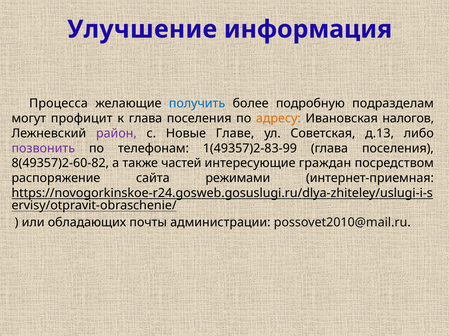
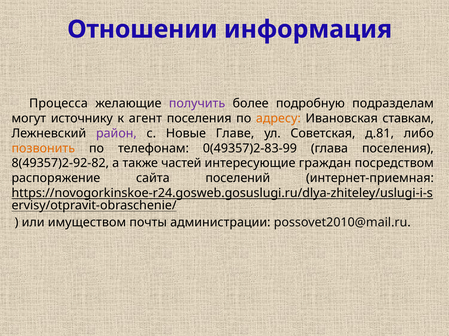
Улучшение: Улучшение -> Отношении (142, 29)
получить colour: blue -> purple (197, 104)
профицит: профицит -> источнику (82, 119)
к глава: глава -> агент (145, 119)
налогов: налогов -> ставкам (408, 119)
д.13: д.13 -> д.81 (380, 134)
позвонить colour: purple -> orange (43, 149)
1(49357)2-83-99: 1(49357)2-83-99 -> 0(49357)2-83-99 (250, 149)
8(49357)2-60-82: 8(49357)2-60-82 -> 8(49357)2-92-82 (60, 164)
режимами: режимами -> поселений (238, 179)
обладающих: обладающих -> имуществом (87, 223)
